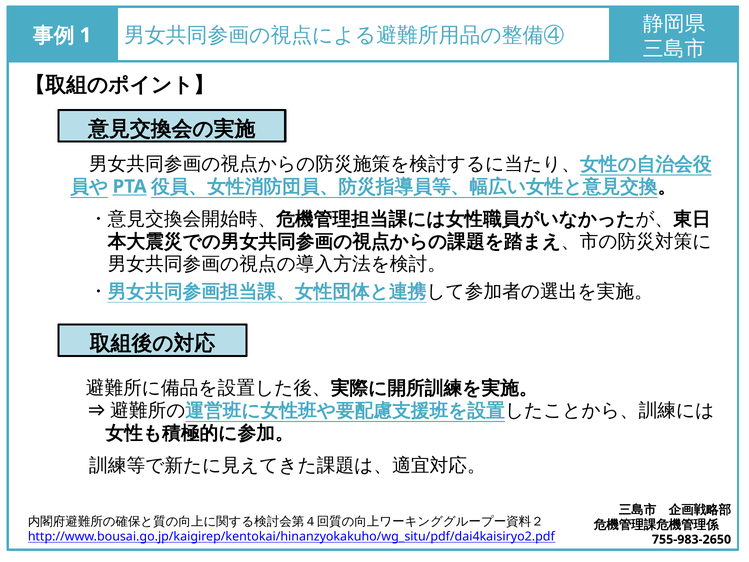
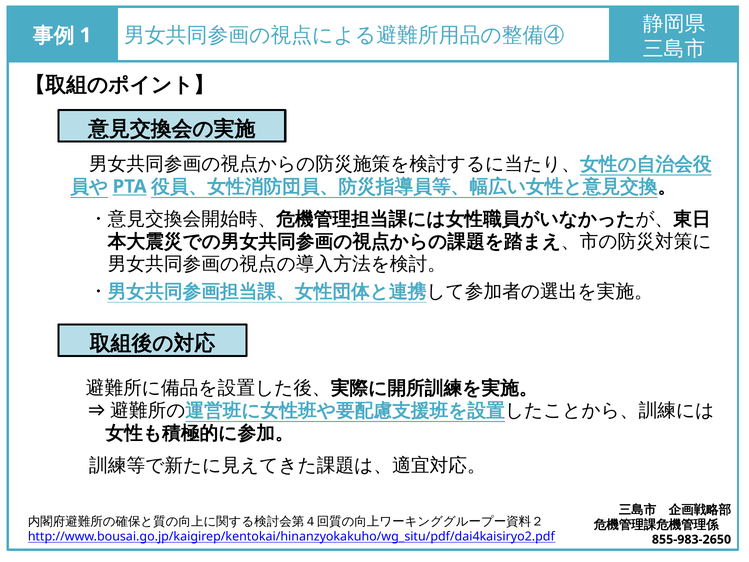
755-983-2650: 755-983-2650 -> 855-983-2650 (691, 539)
